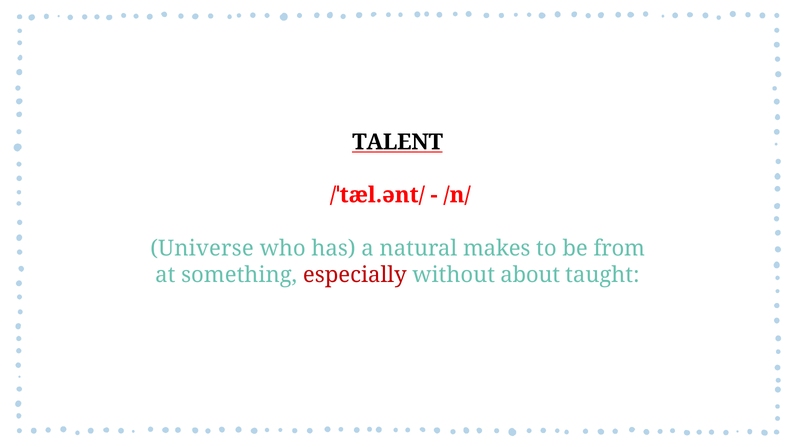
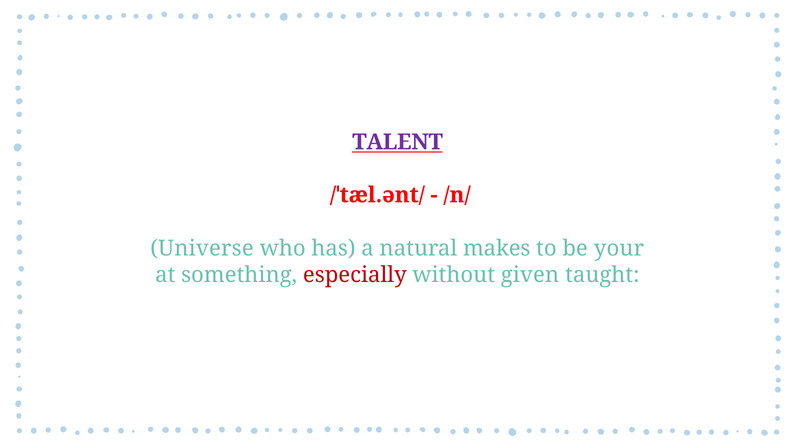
TALENT colour: black -> purple (398, 142)
from: from -> your (619, 249)
about: about -> given (530, 275)
